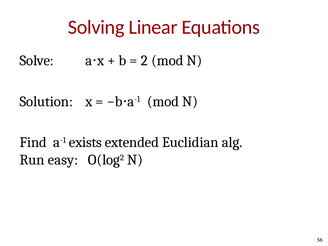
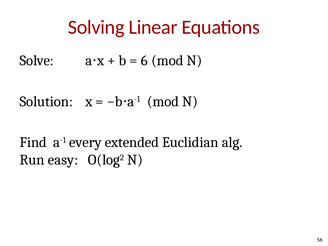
2: 2 -> 6 (144, 61)
exists: exists -> every (85, 142)
